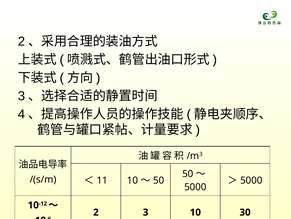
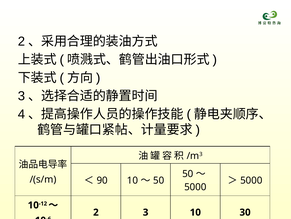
11: 11 -> 90 (102, 180)
